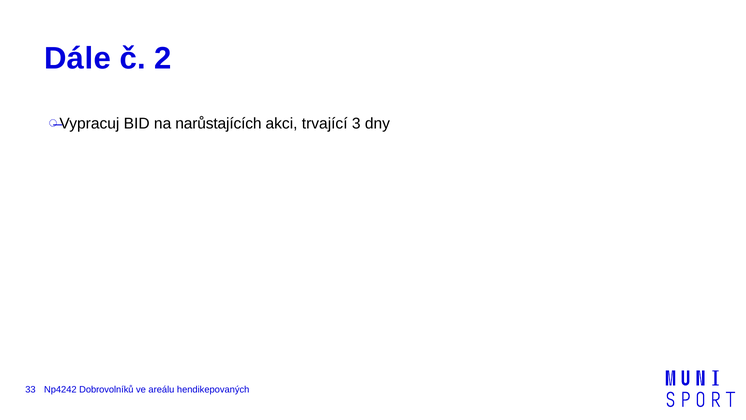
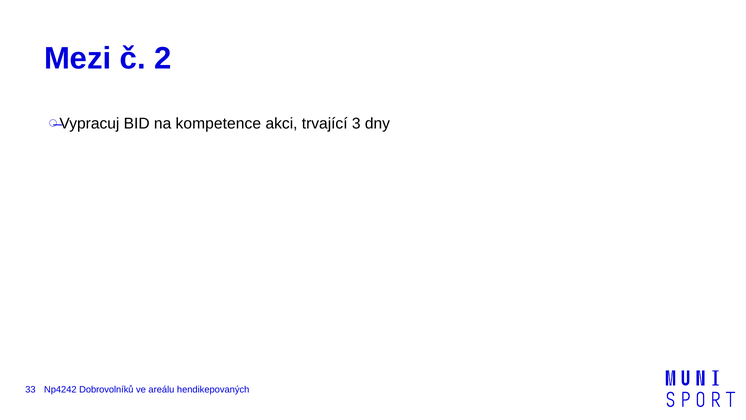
Dále: Dále -> Mezi (78, 59)
narůstajících: narůstajících -> kompetence (218, 123)
